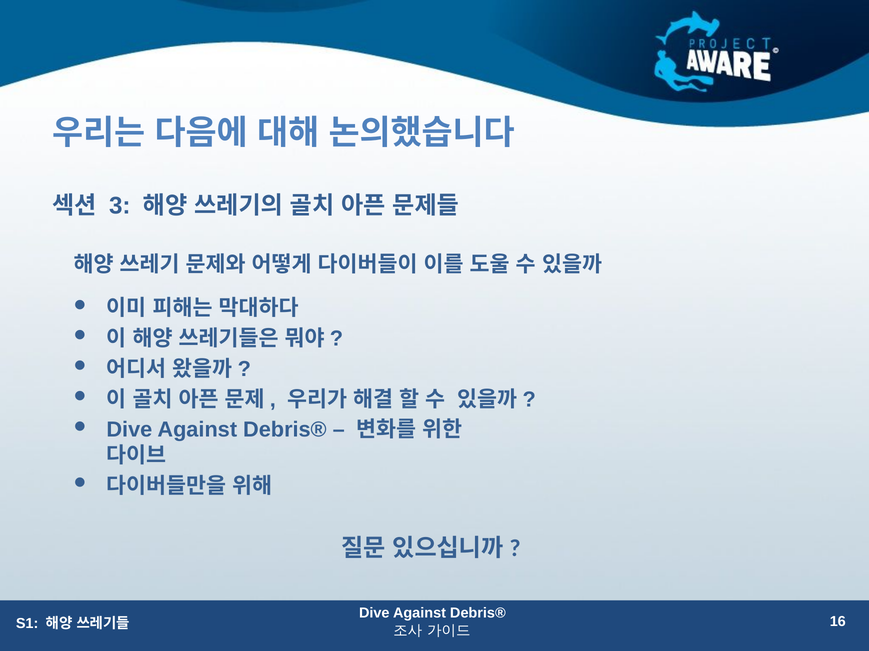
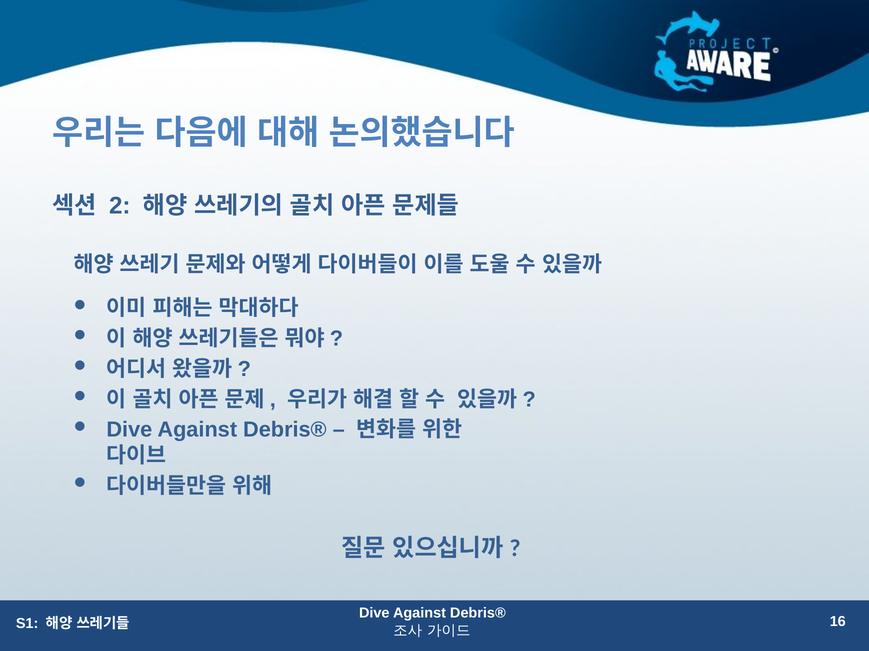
3: 3 -> 2 (120, 206)
